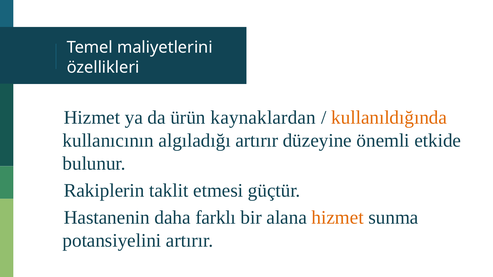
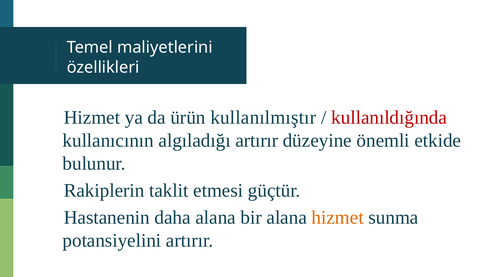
kaynaklardan: kaynaklardan -> kullanılmıştır (263, 118)
kullanıldığında colour: orange -> red (389, 118)
daha farklı: farklı -> alana (216, 218)
